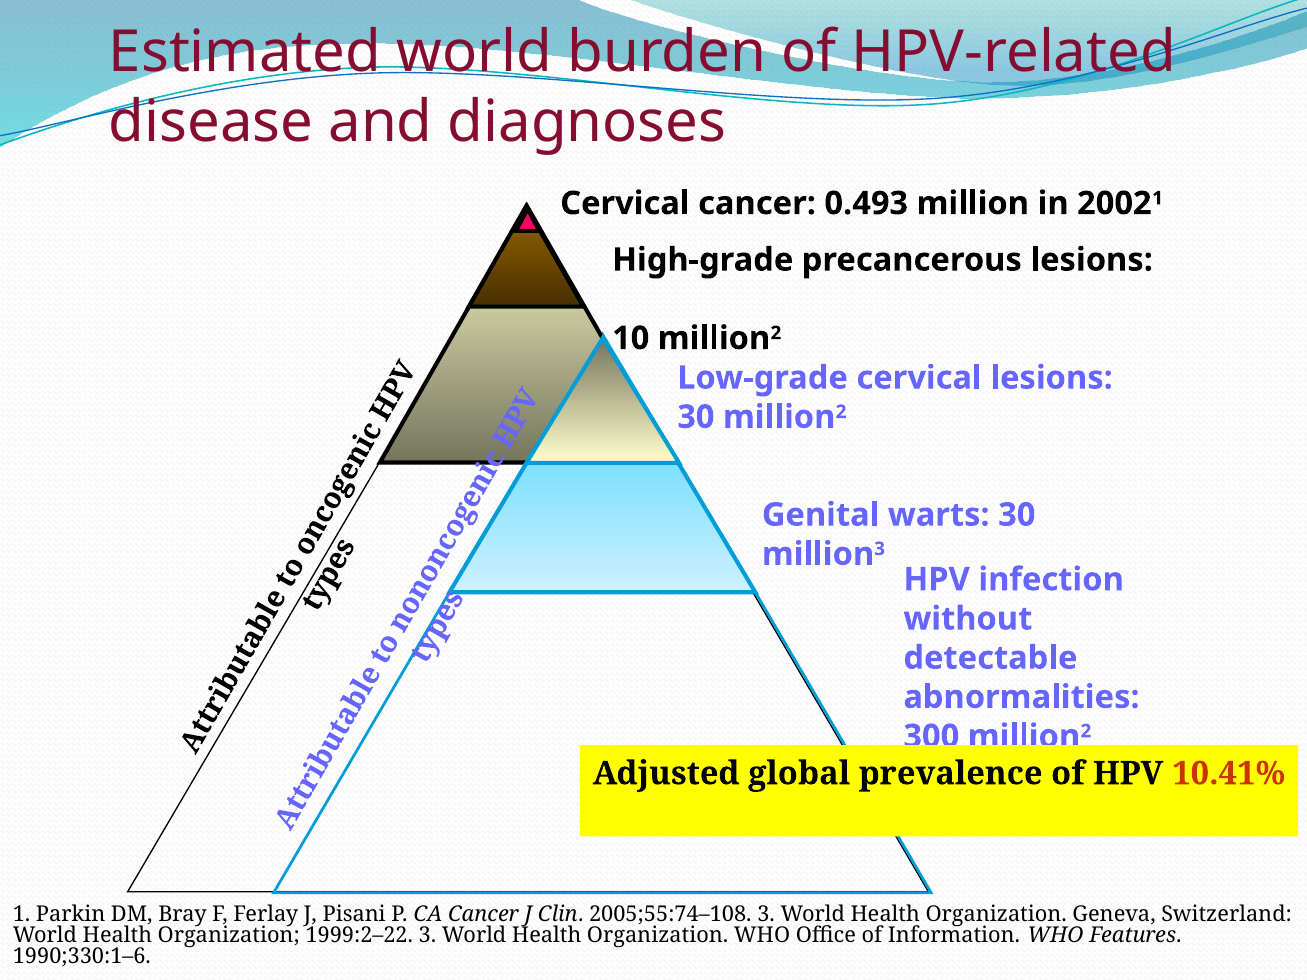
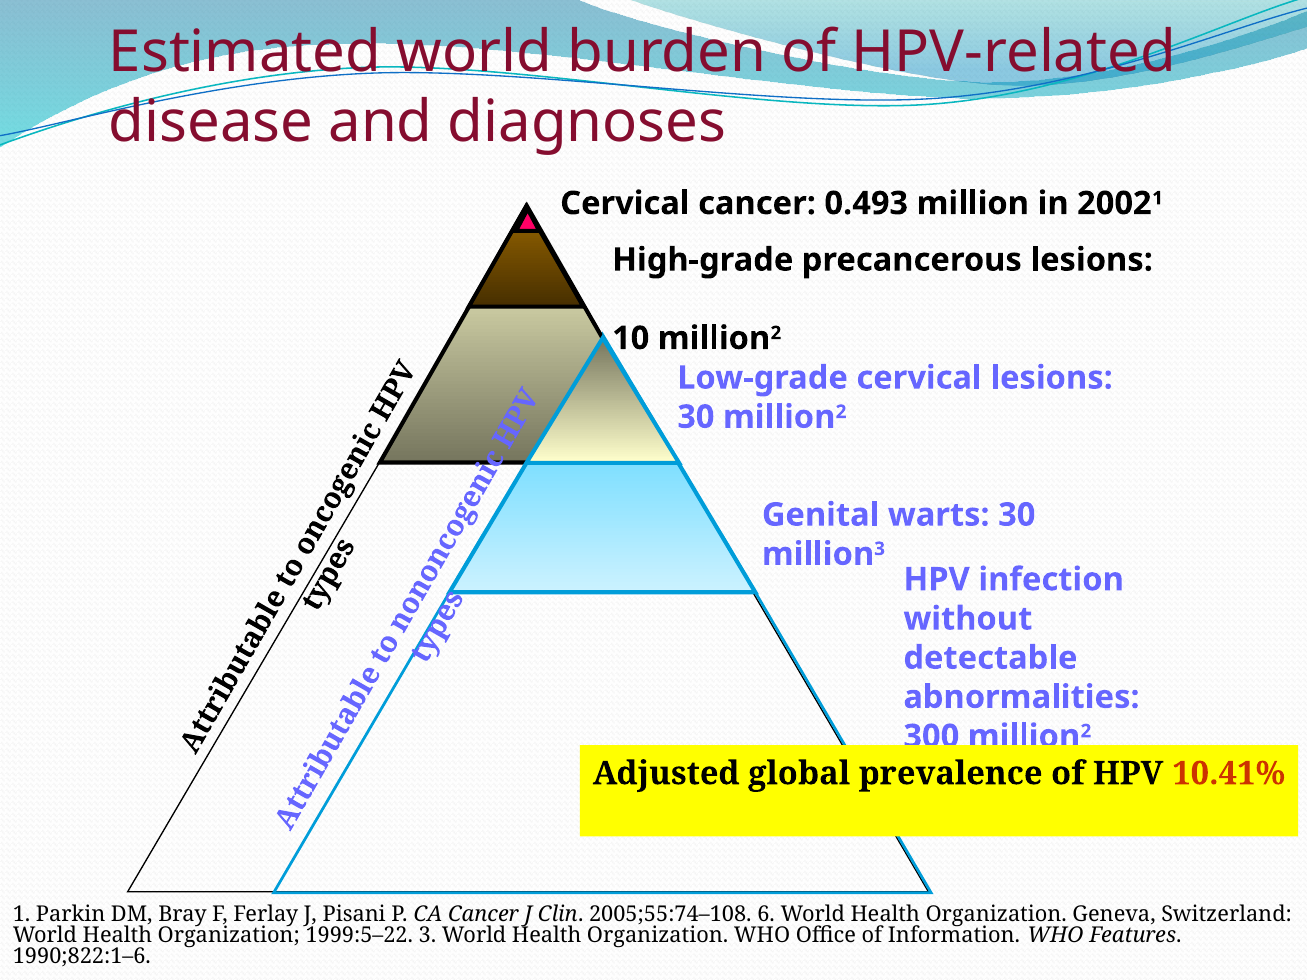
2005;55:74–108 3: 3 -> 6 (766, 915)
1999:2–22: 1999:2–22 -> 1999:5–22 (359, 935)
1990;330:1–6: 1990;330:1–6 -> 1990;822:1–6 (82, 956)
